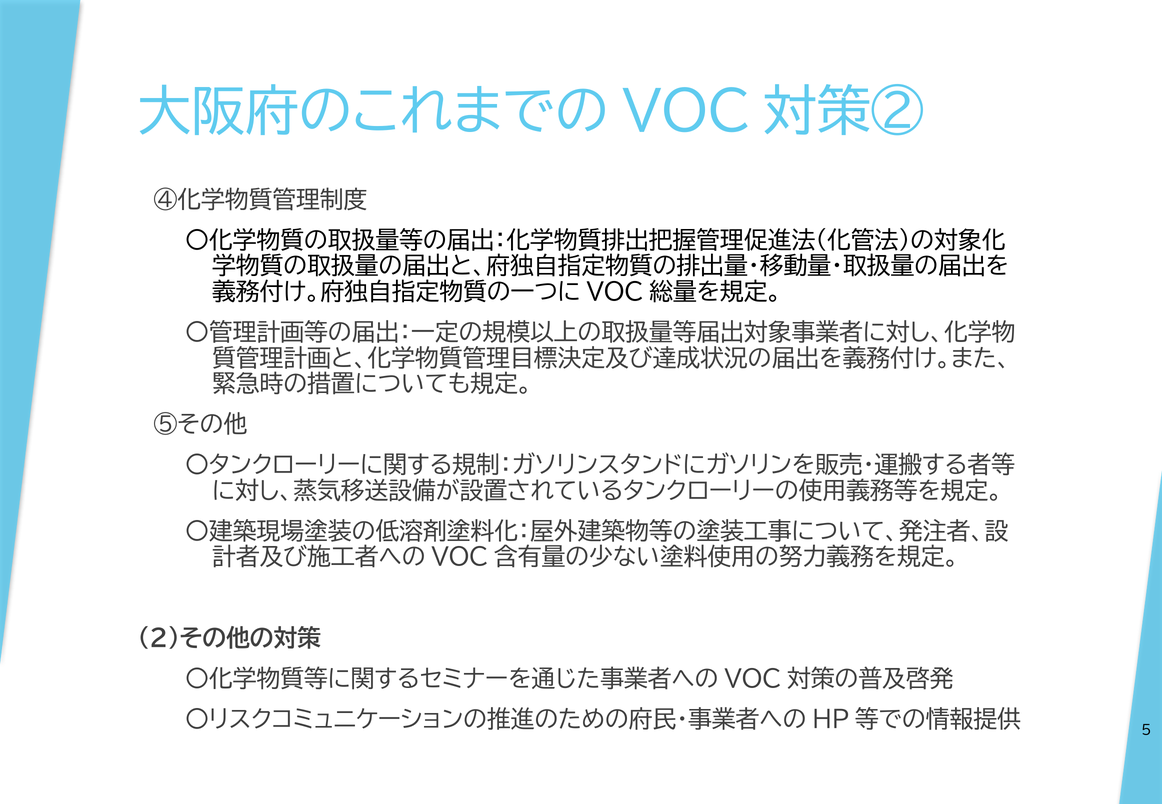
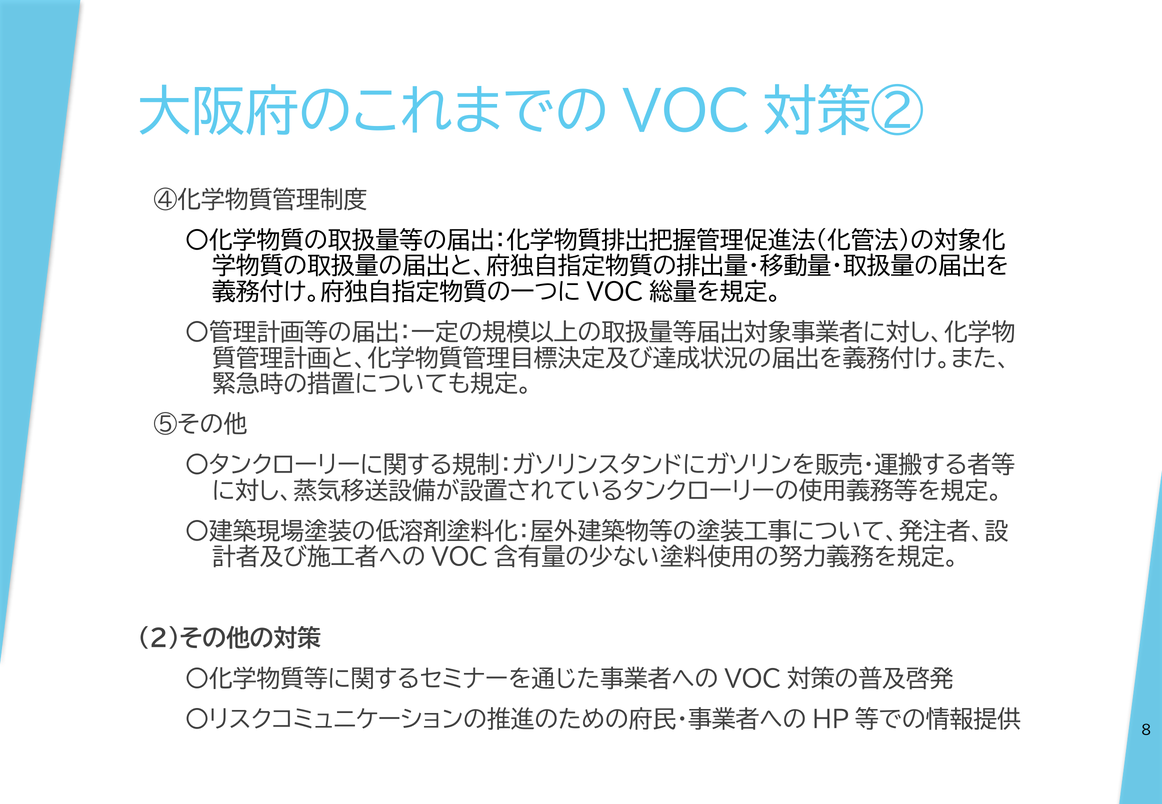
5: 5 -> 8 (1146, 731)
